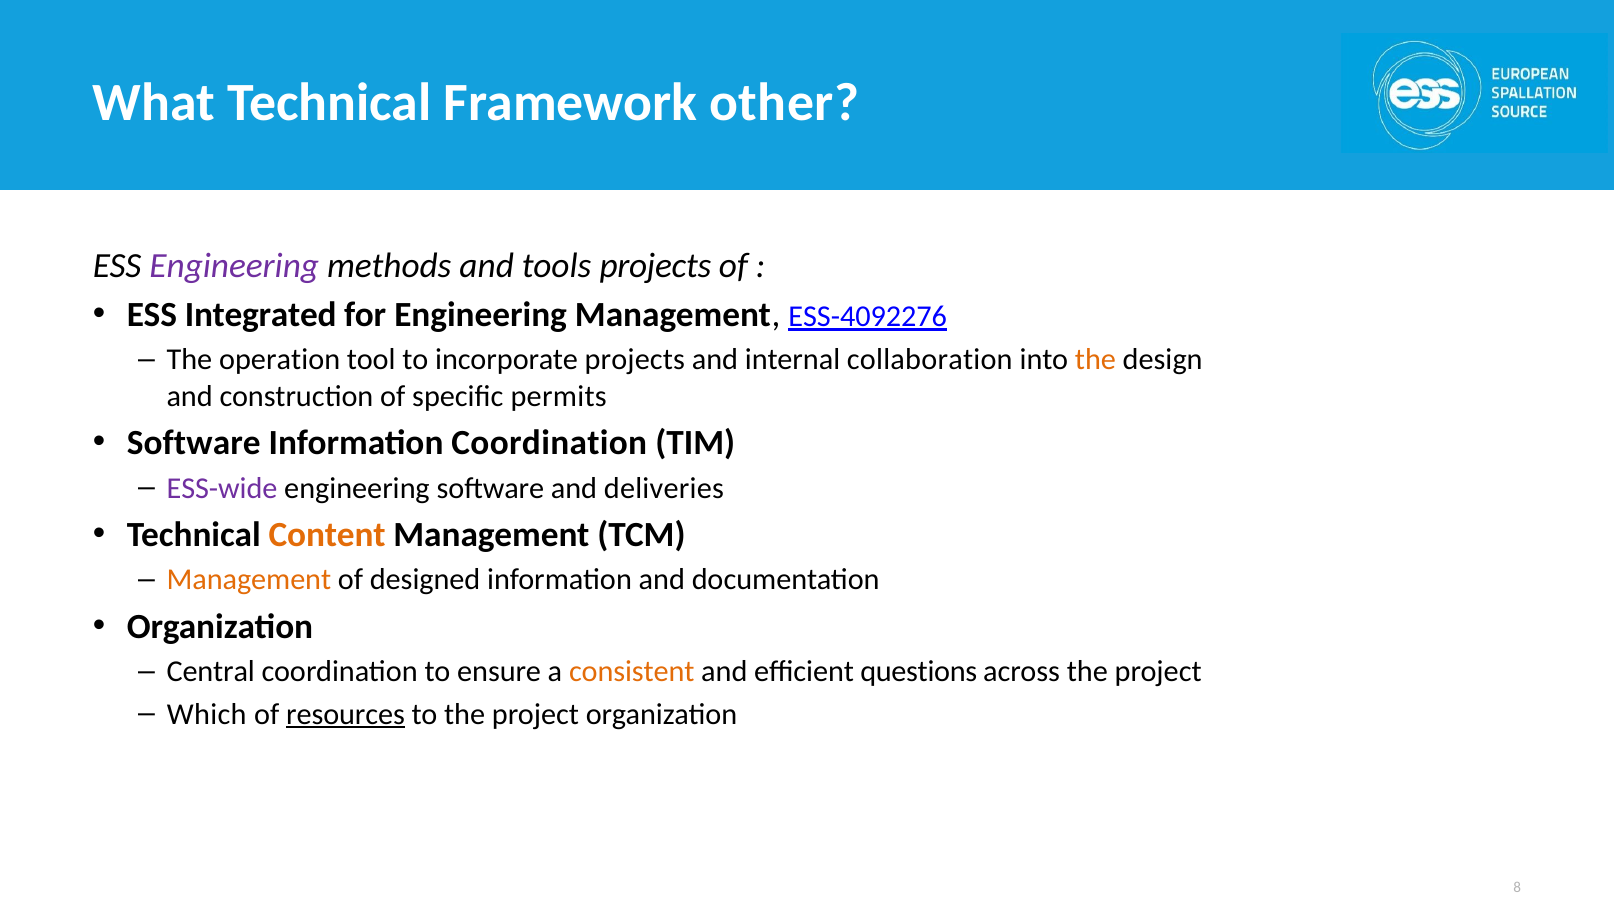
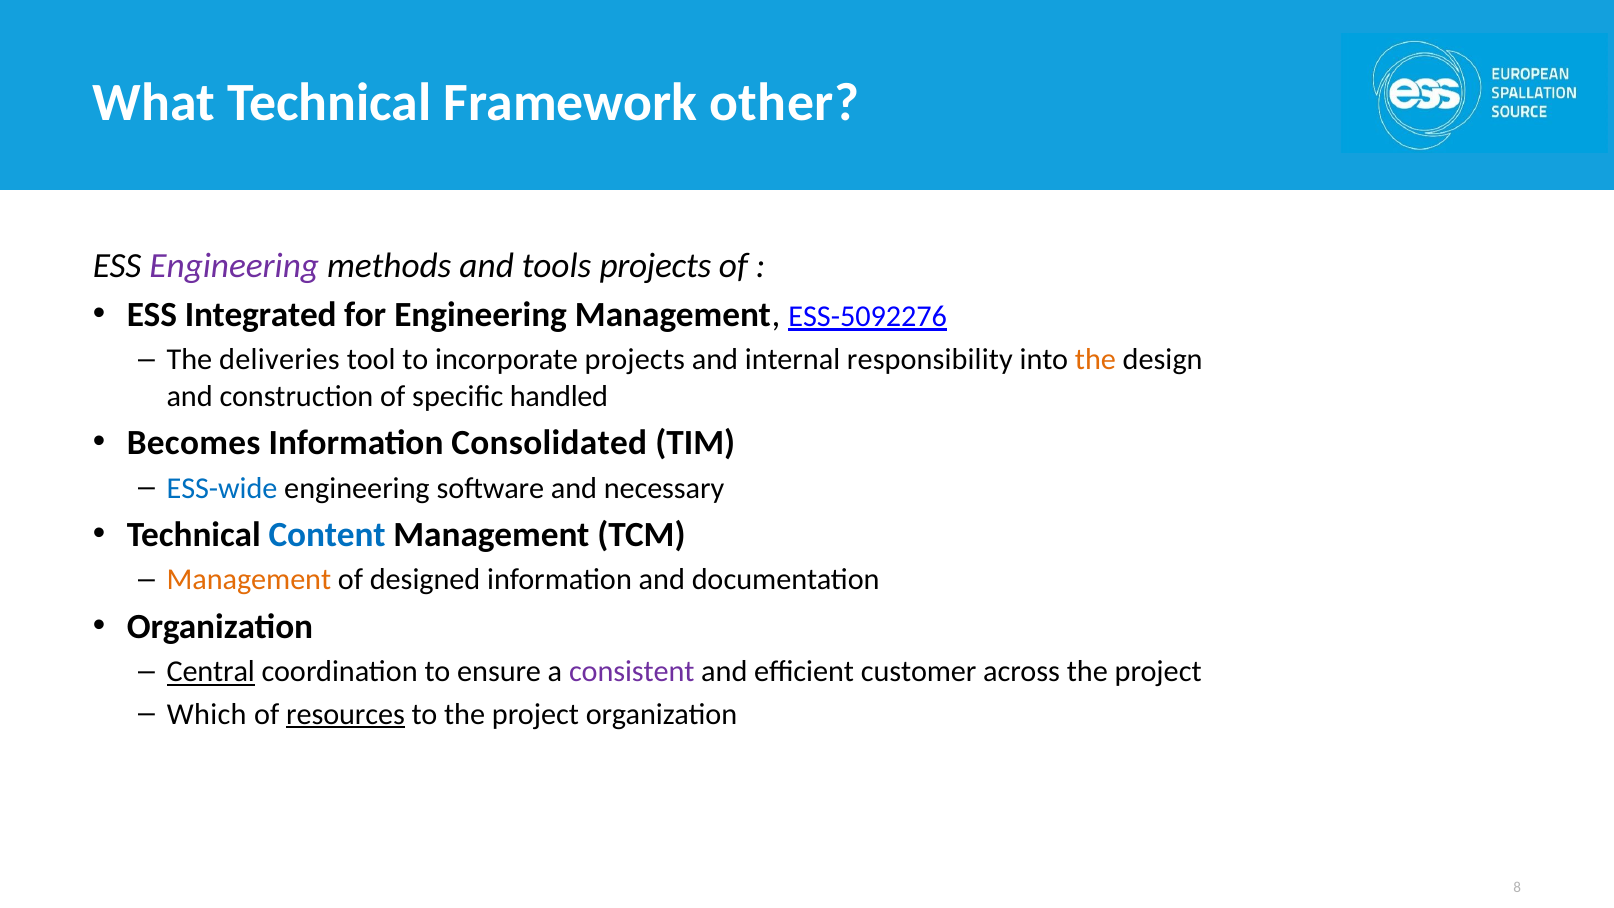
ESS-4092276: ESS-4092276 -> ESS-5092276 (868, 317)
operation: operation -> deliveries (279, 360)
collaboration: collaboration -> responsibility (930, 360)
permits: permits -> handled (559, 396)
Software: Software -> Becomes (194, 443)
Information Coordination: Coordination -> Consolidated (549, 443)
ESS-wide colour: purple -> blue (222, 488)
deliveries: deliveries -> necessary (664, 488)
Content colour: orange -> blue (327, 535)
Central underline: none -> present (211, 672)
consistent colour: orange -> purple (632, 672)
questions: questions -> customer (919, 672)
